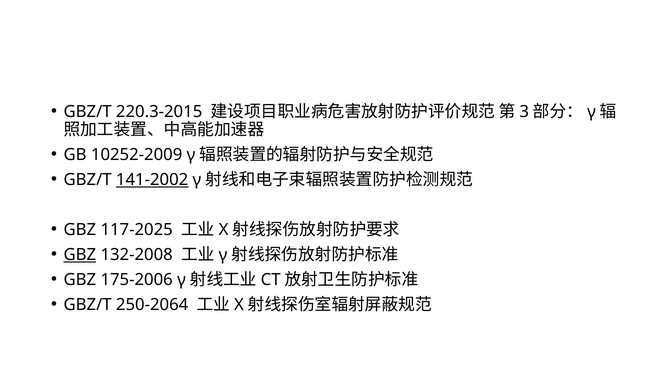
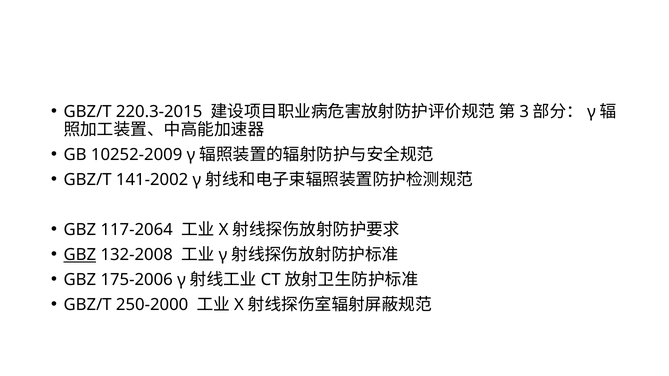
141-2002 underline: present -> none (152, 180)
117-2025: 117-2025 -> 117-2064 (137, 230)
250-2064: 250-2064 -> 250-2000 (152, 305)
